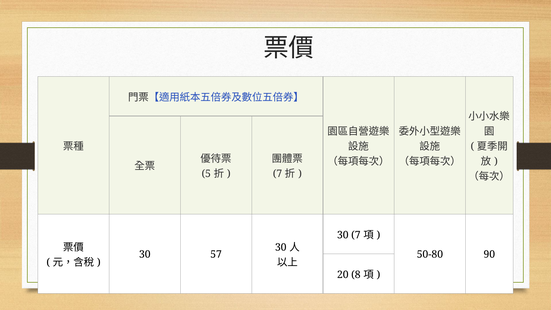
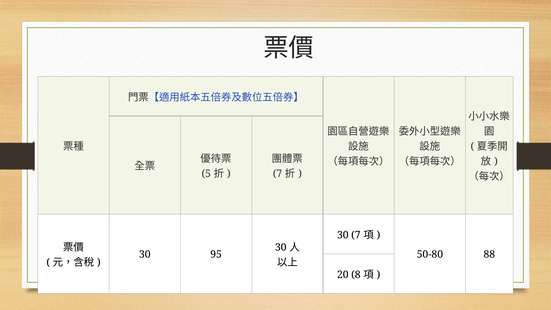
57: 57 -> 95 (216, 254)
90: 90 -> 88 (489, 254)
